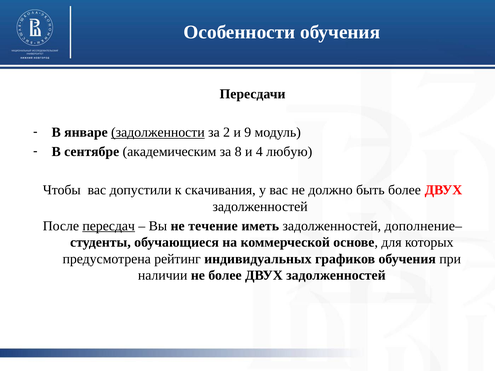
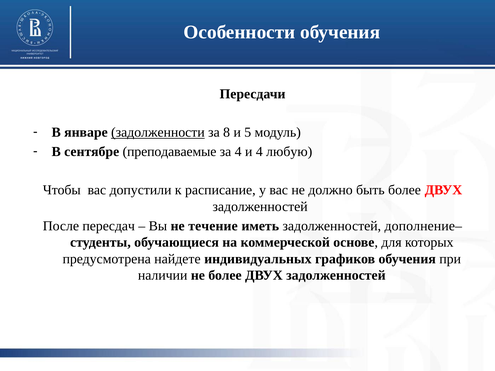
2: 2 -> 8 (227, 132)
9: 9 -> 5 (248, 132)
академическим: академическим -> преподаваемые (170, 152)
за 8: 8 -> 4 (238, 152)
скачивания: скачивания -> расписание (220, 190)
пересдач underline: present -> none (109, 226)
рейтинг: рейтинг -> найдете (177, 259)
